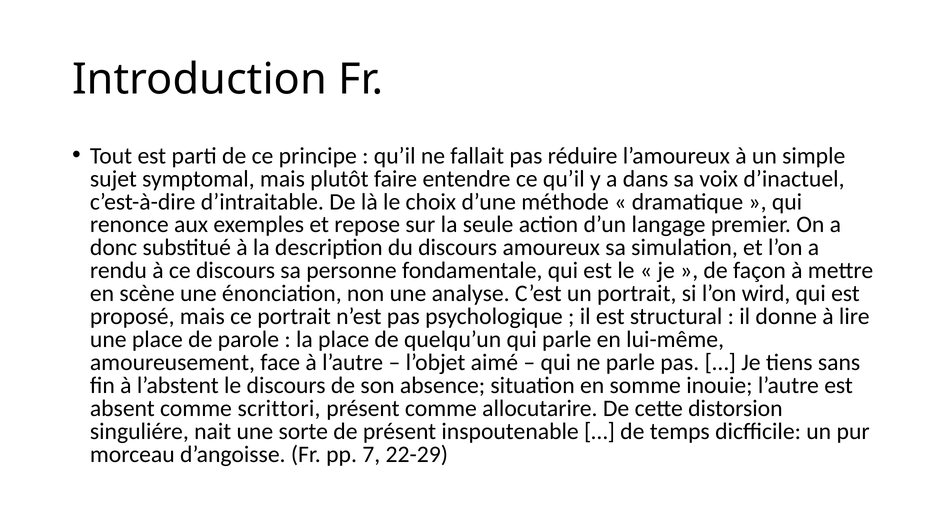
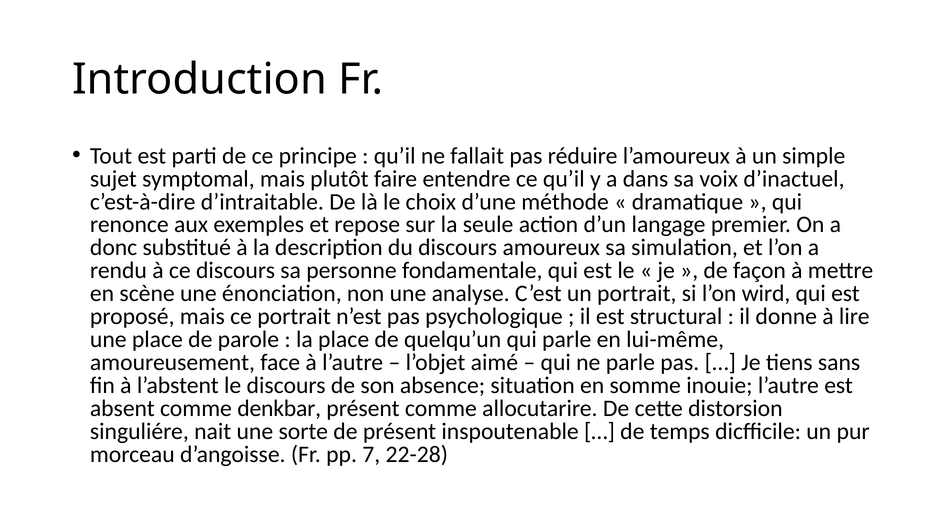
scrittori: scrittori -> denkbar (279, 409)
22-29: 22-29 -> 22-28 (417, 455)
